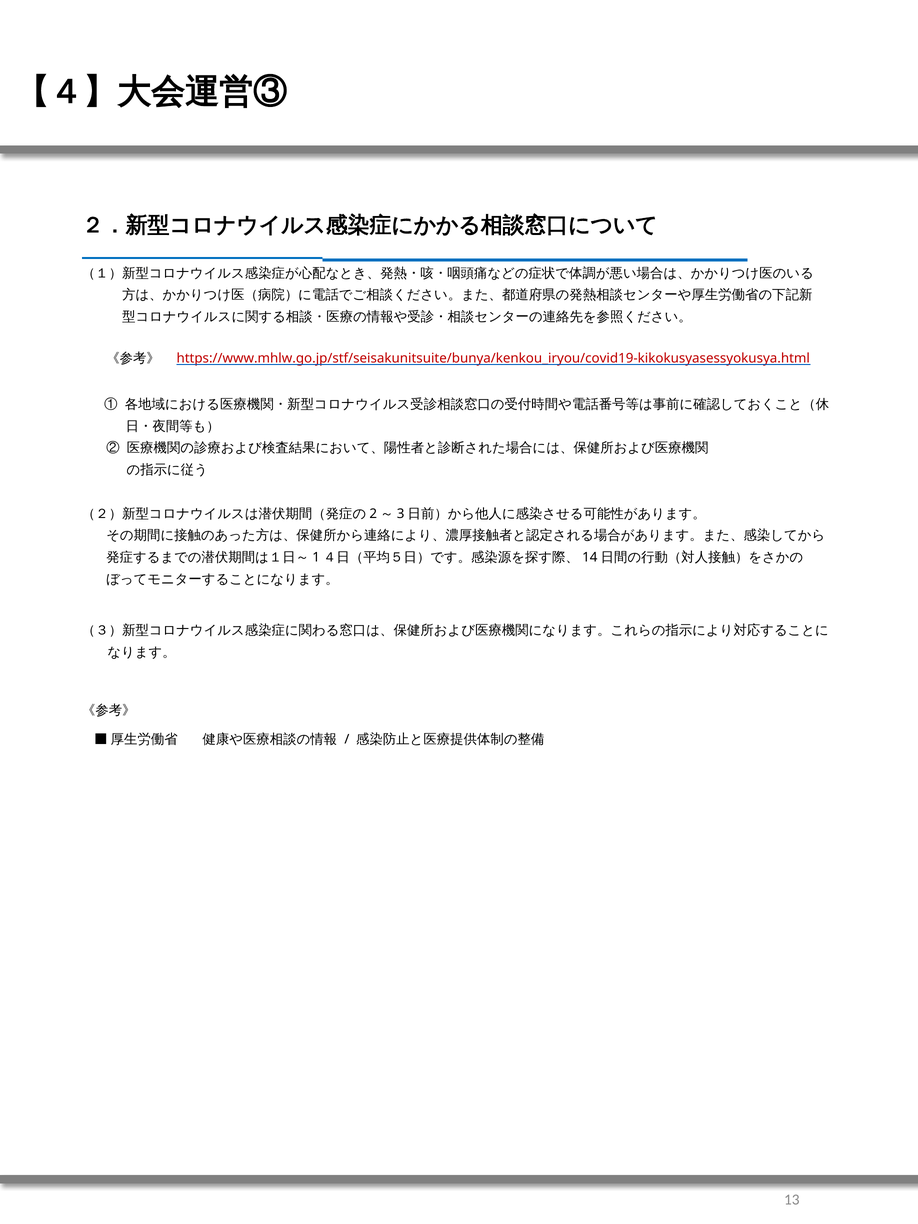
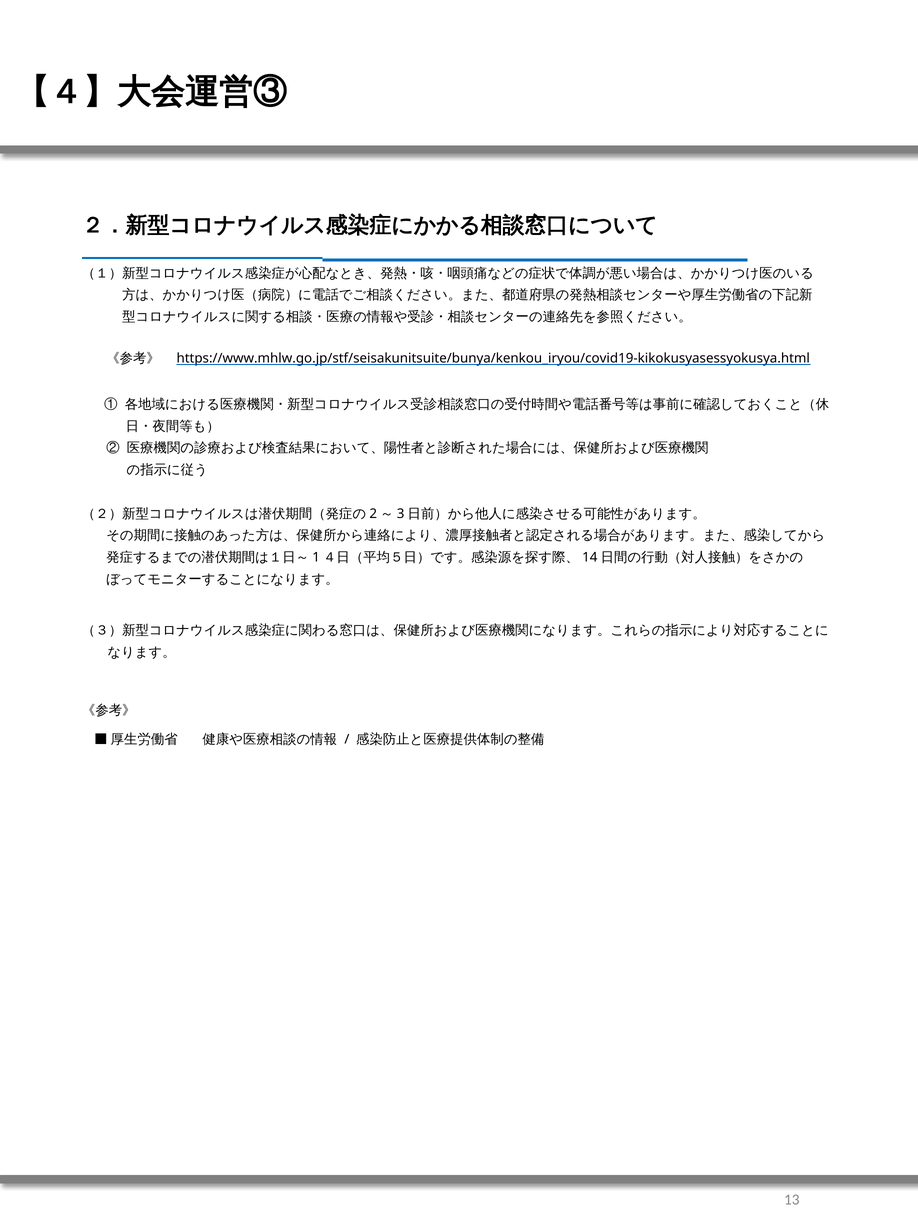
https://www.mhlw.go.jp/stf/seisakunitsuite/bunya/kenkou_iryou/covid19-kikokusyasessyokusya.html colour: red -> black (493, 358)
